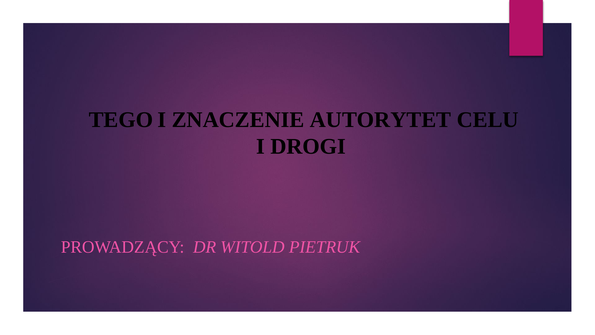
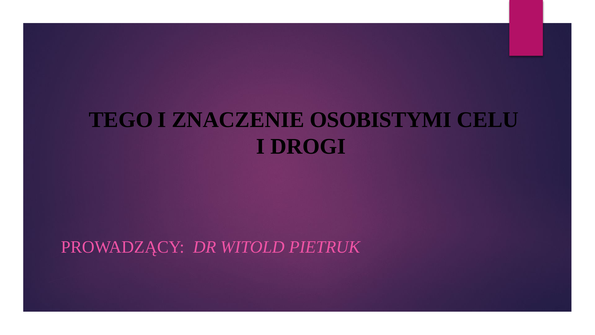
AUTORYTET: AUTORYTET -> OSOBISTYMI (381, 120)
